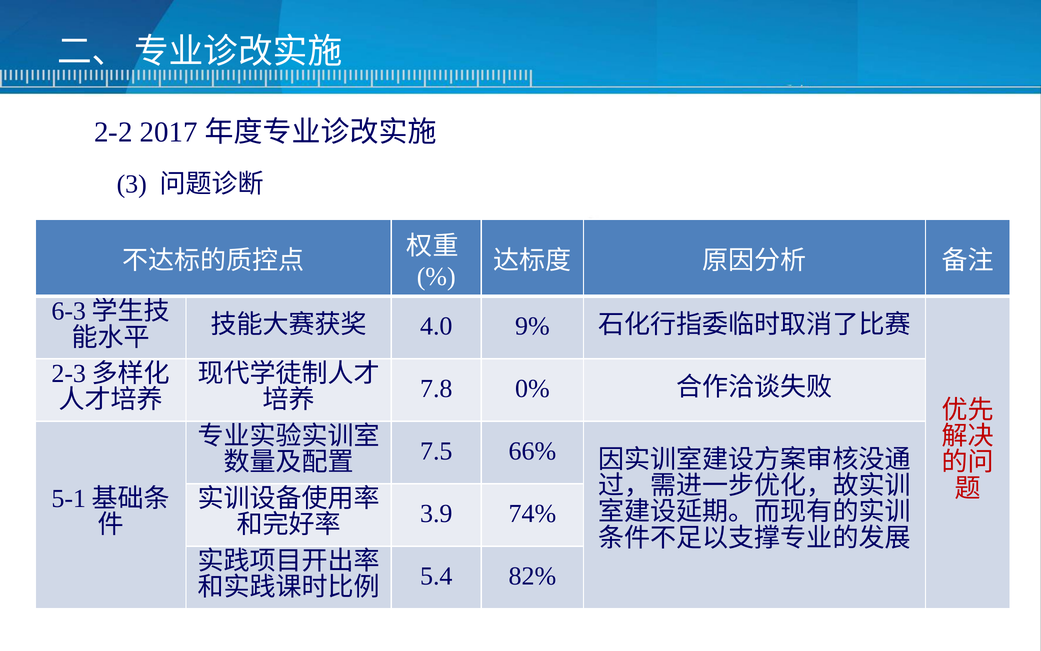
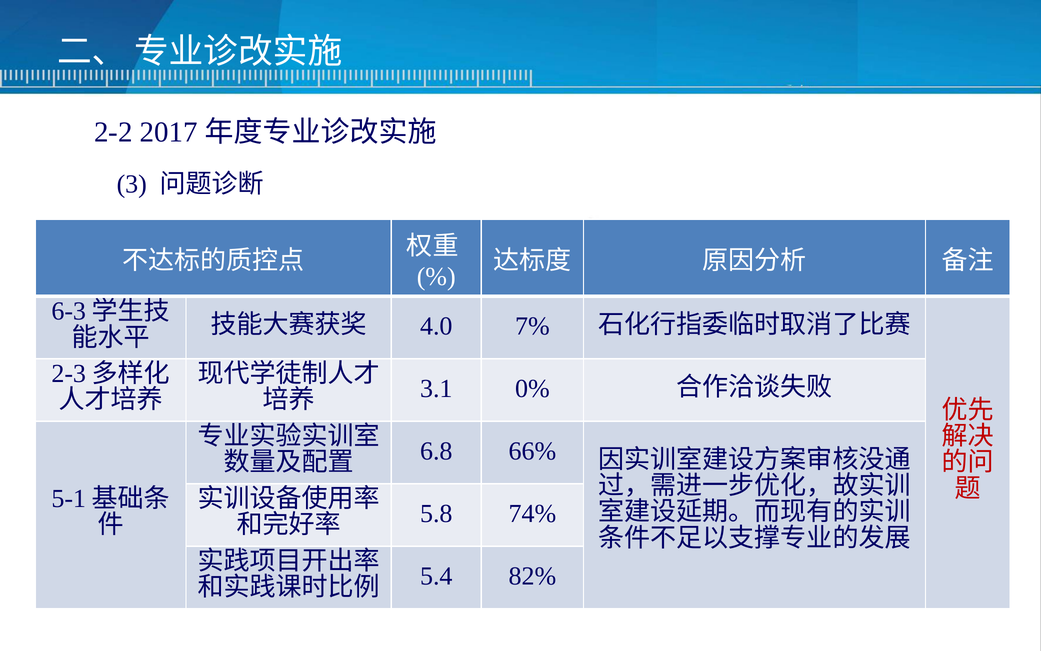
9%: 9% -> 7% (532, 326)
7.8: 7.8 -> 3.1 (436, 389)
7.5: 7.5 -> 6.8 (436, 451)
3.9: 3.9 -> 5.8 (436, 514)
